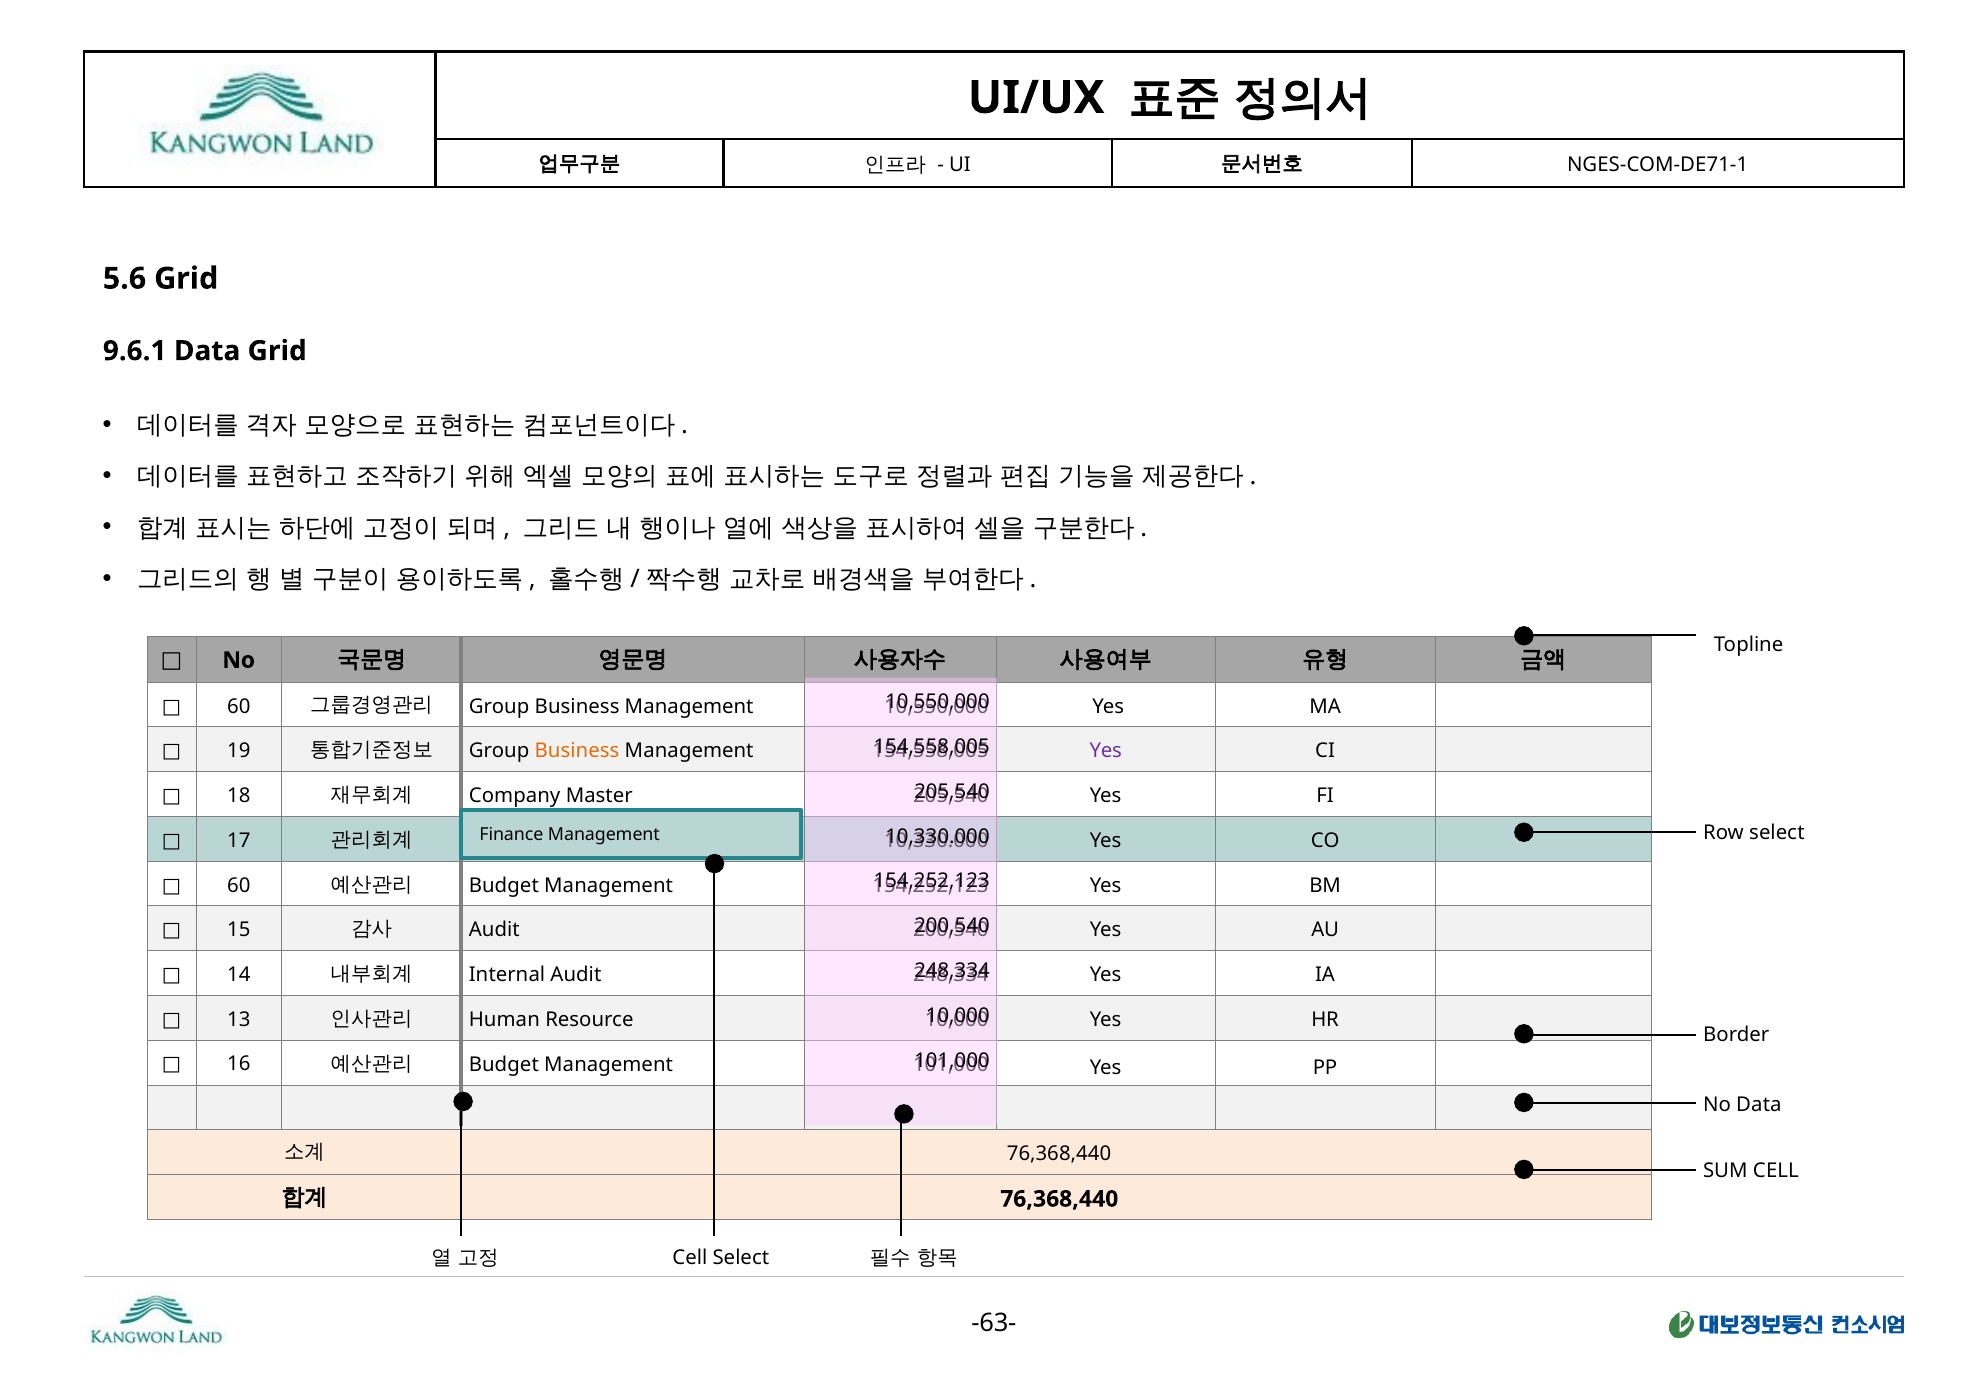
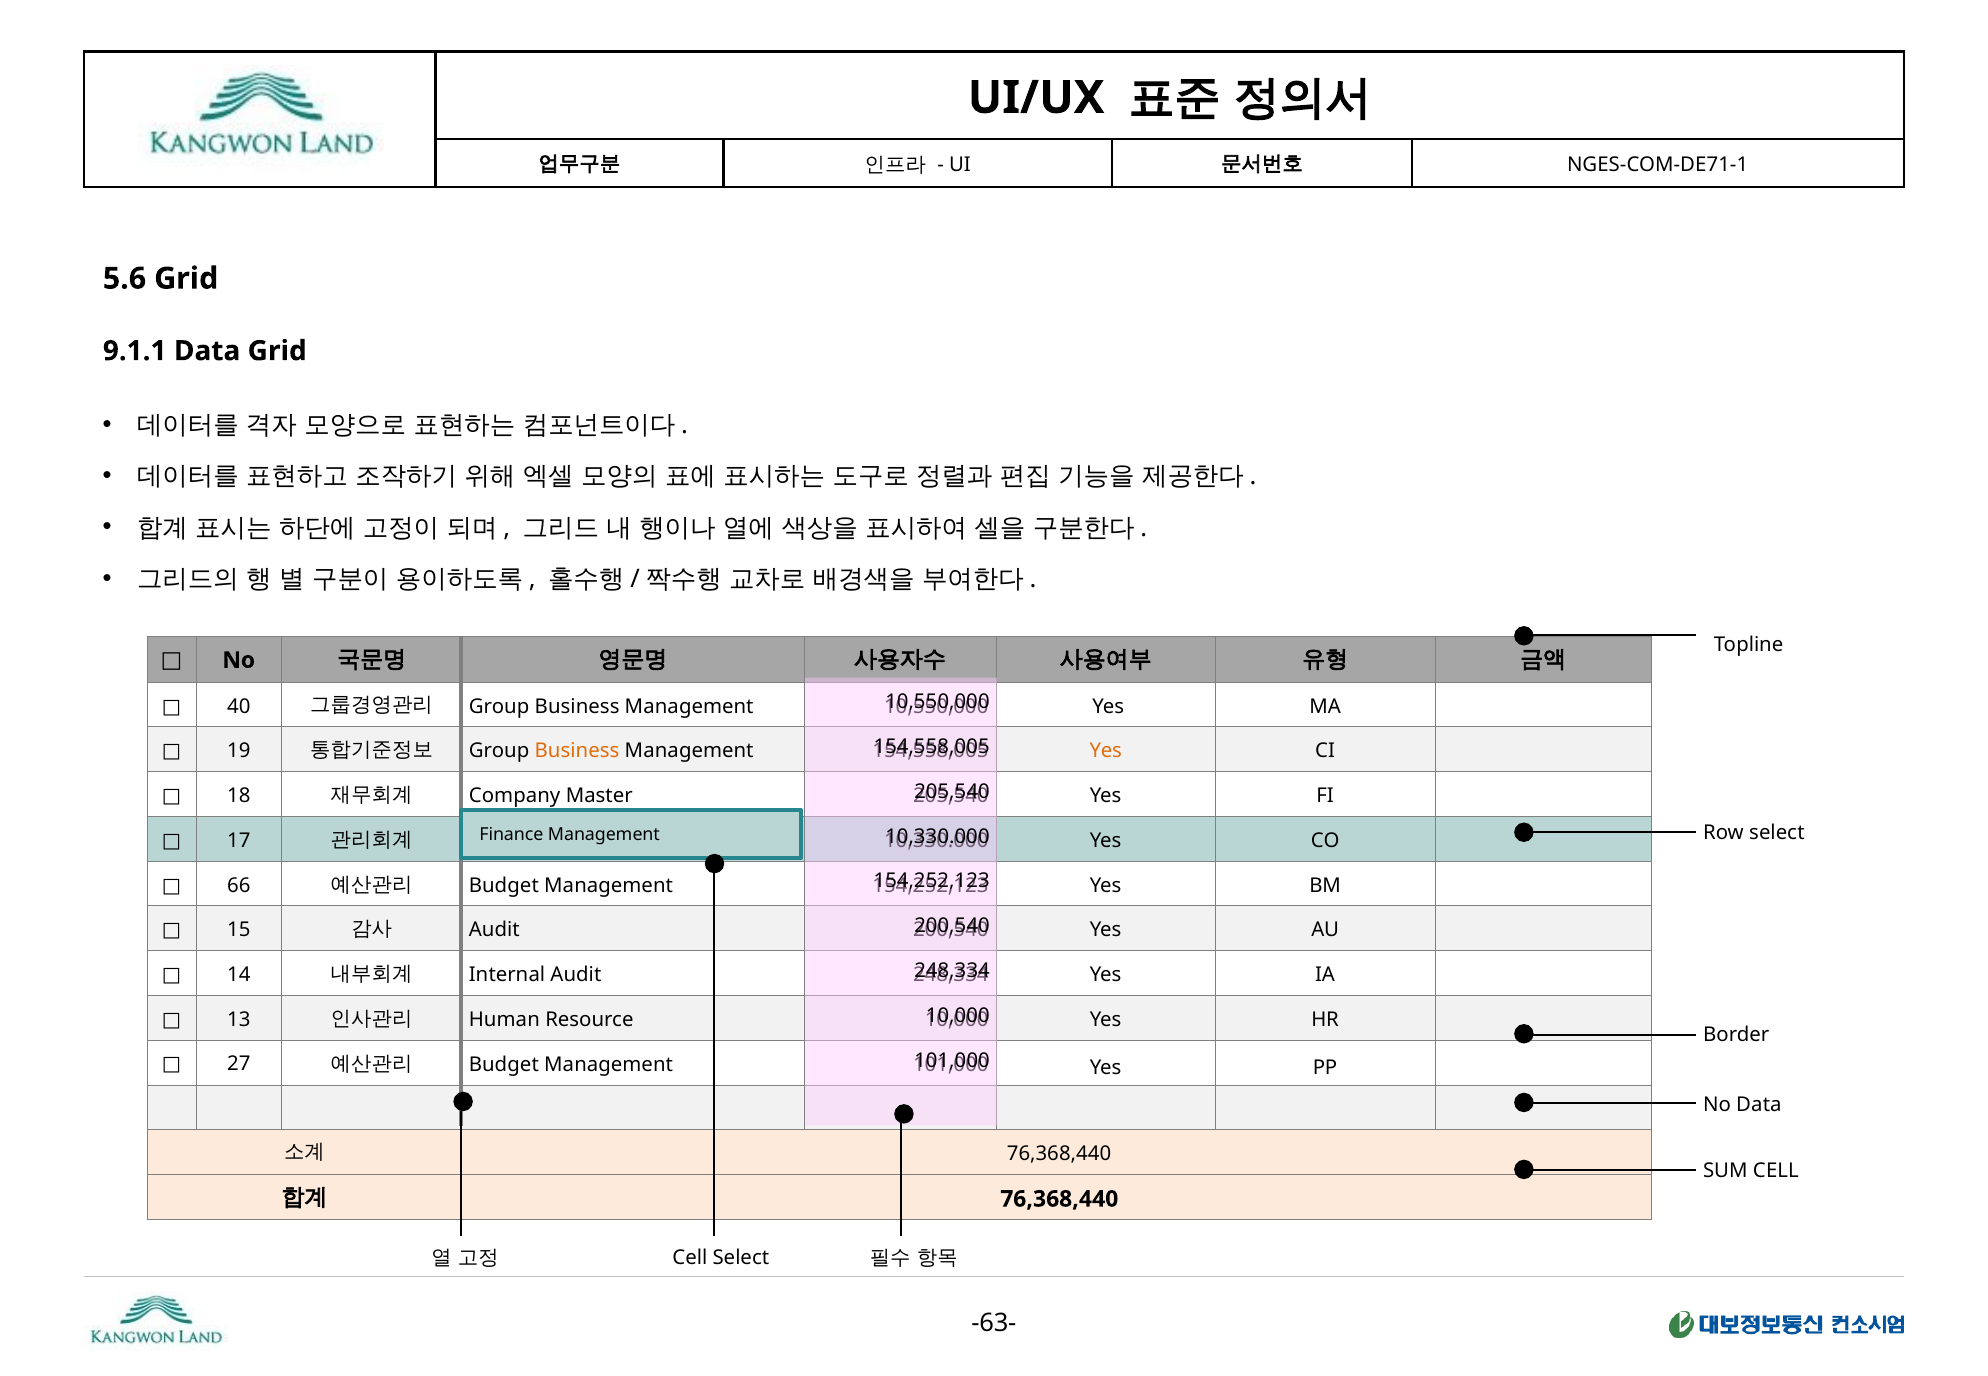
9.6.1: 9.6.1 -> 9.1.1 (135, 351)
60: 60 -> 40 (239, 706)
Yes colour: purple -> orange (1106, 751)
60: 60 -> 66 (239, 886)
16: 16 -> 27 (239, 1064)
